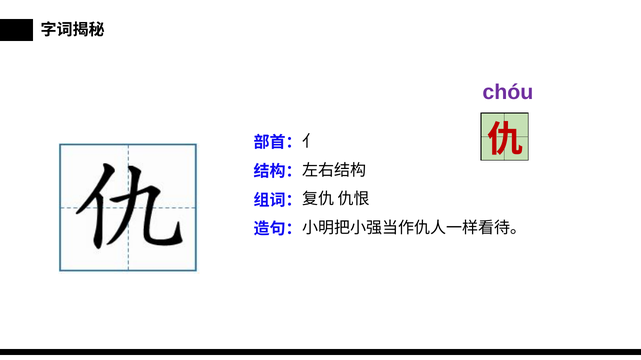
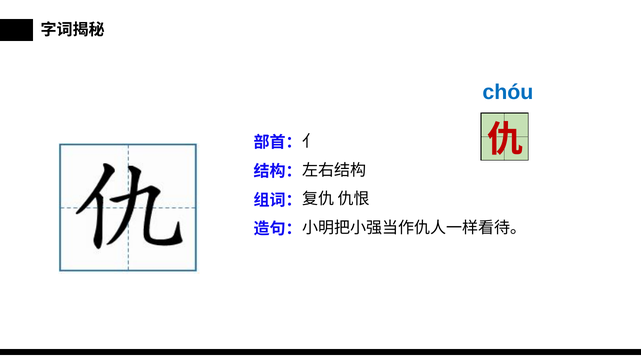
chóu colour: purple -> blue (508, 93)
